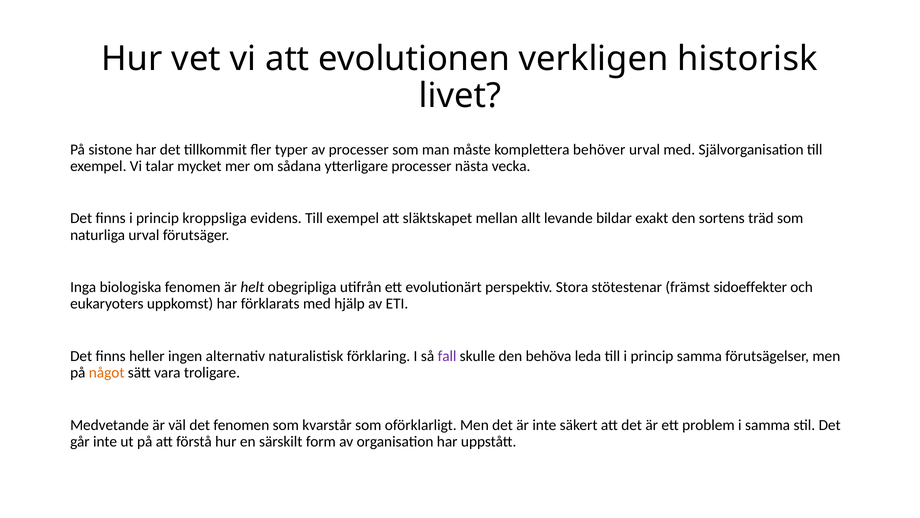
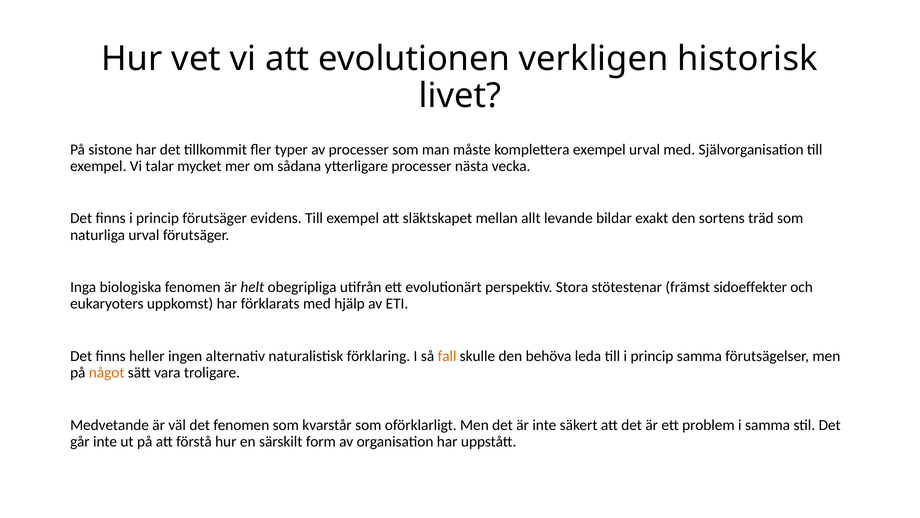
komplettera behöver: behöver -> exempel (599, 149)
princip kroppsliga: kroppsliga -> förutsäger (215, 218)
fall colour: purple -> orange (447, 356)
